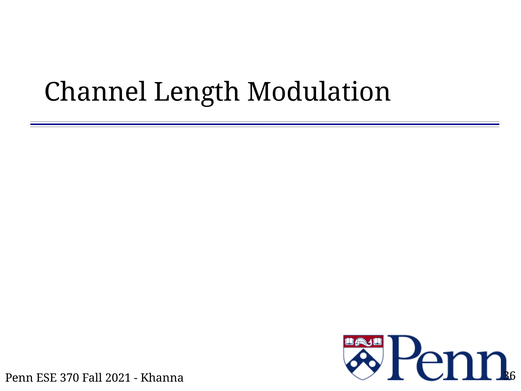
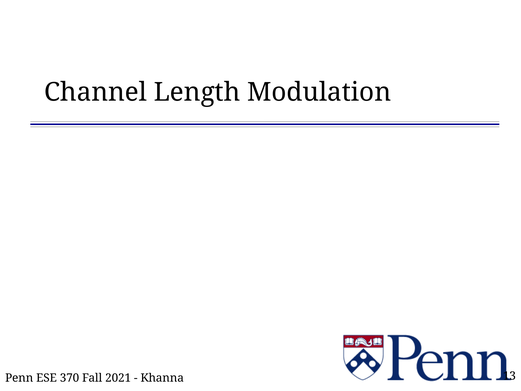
36: 36 -> 13 (509, 376)
